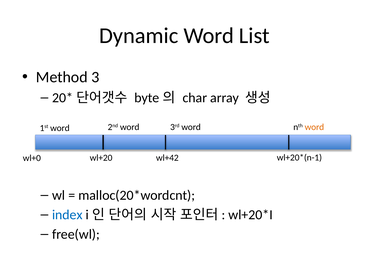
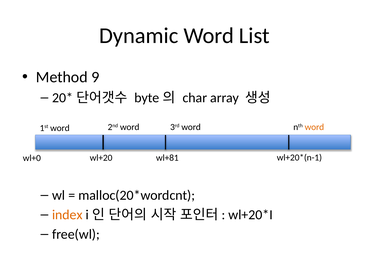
3: 3 -> 9 (95, 77)
wl+42: wl+42 -> wl+81 (167, 158)
index colour: blue -> orange (67, 215)
